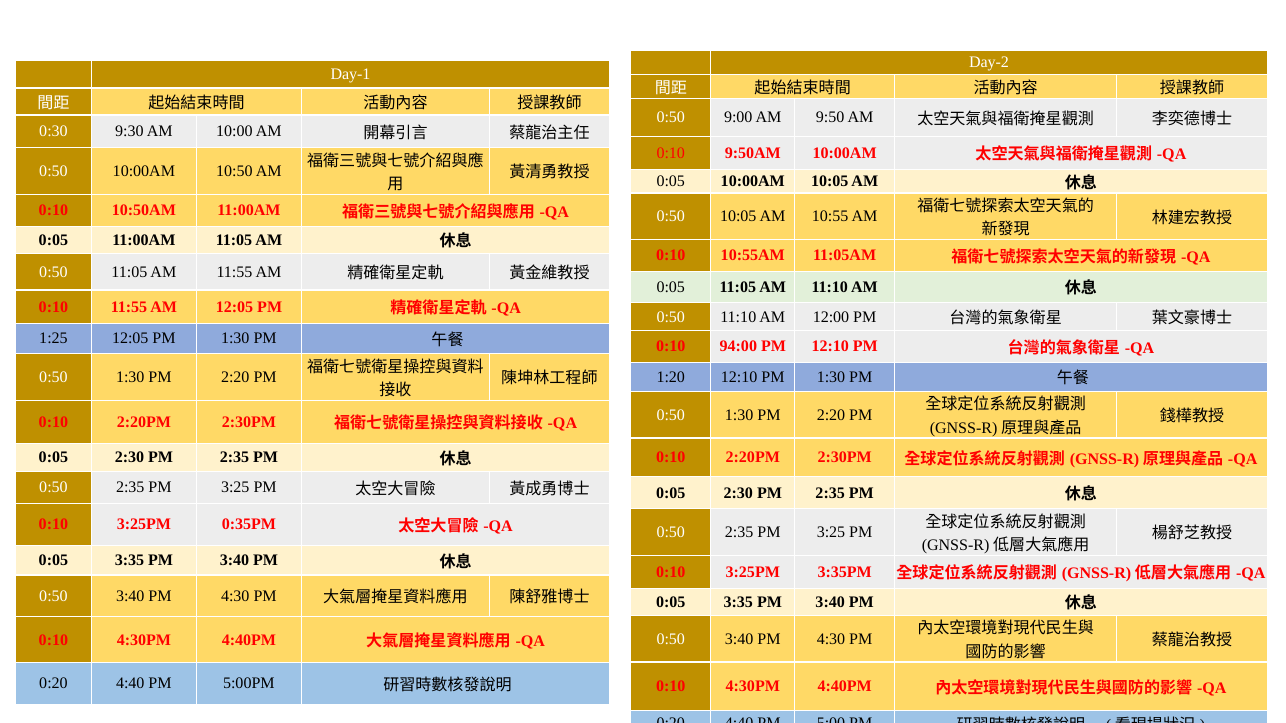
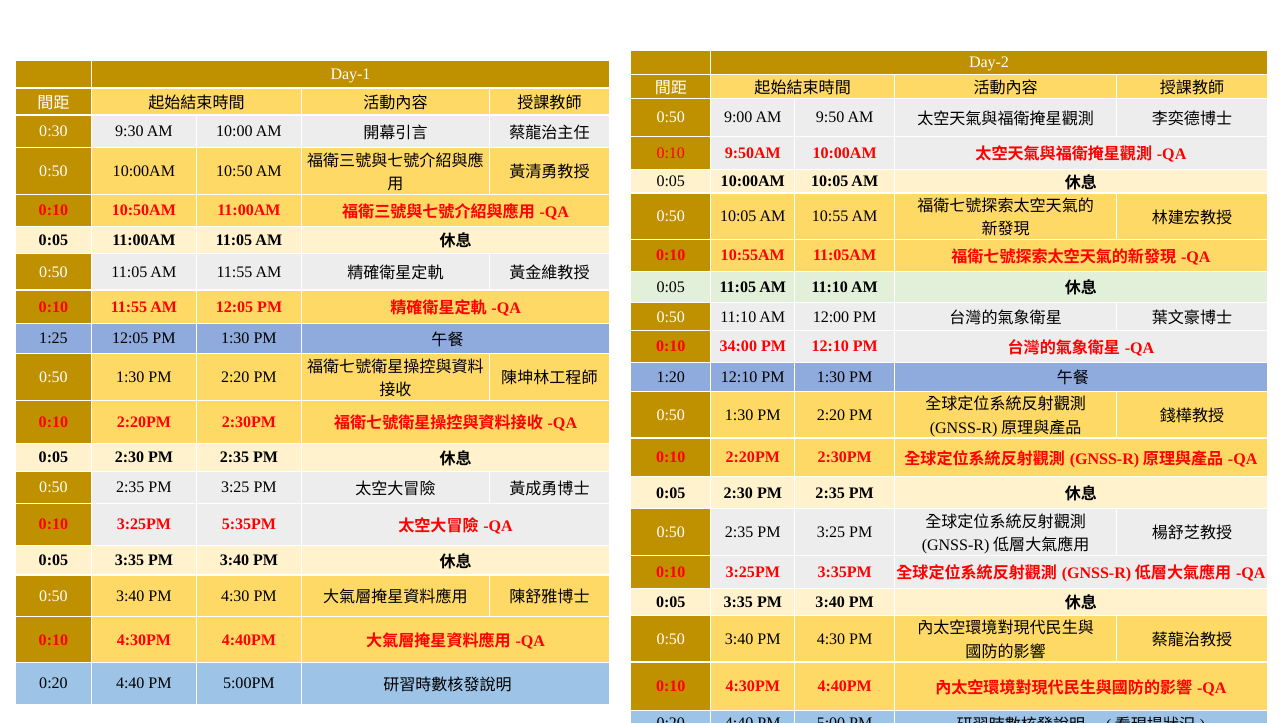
94:00: 94:00 -> 34:00 (738, 347)
0:35PM: 0:35PM -> 5:35PM (249, 525)
